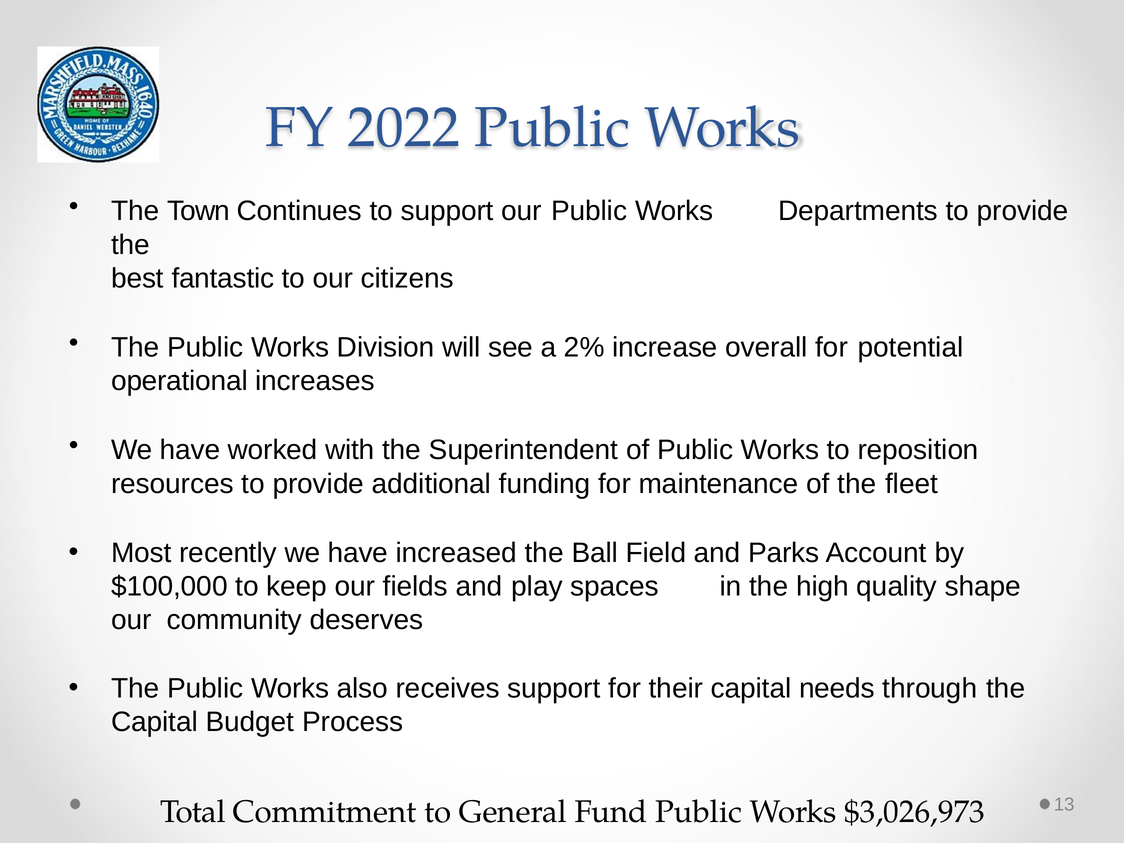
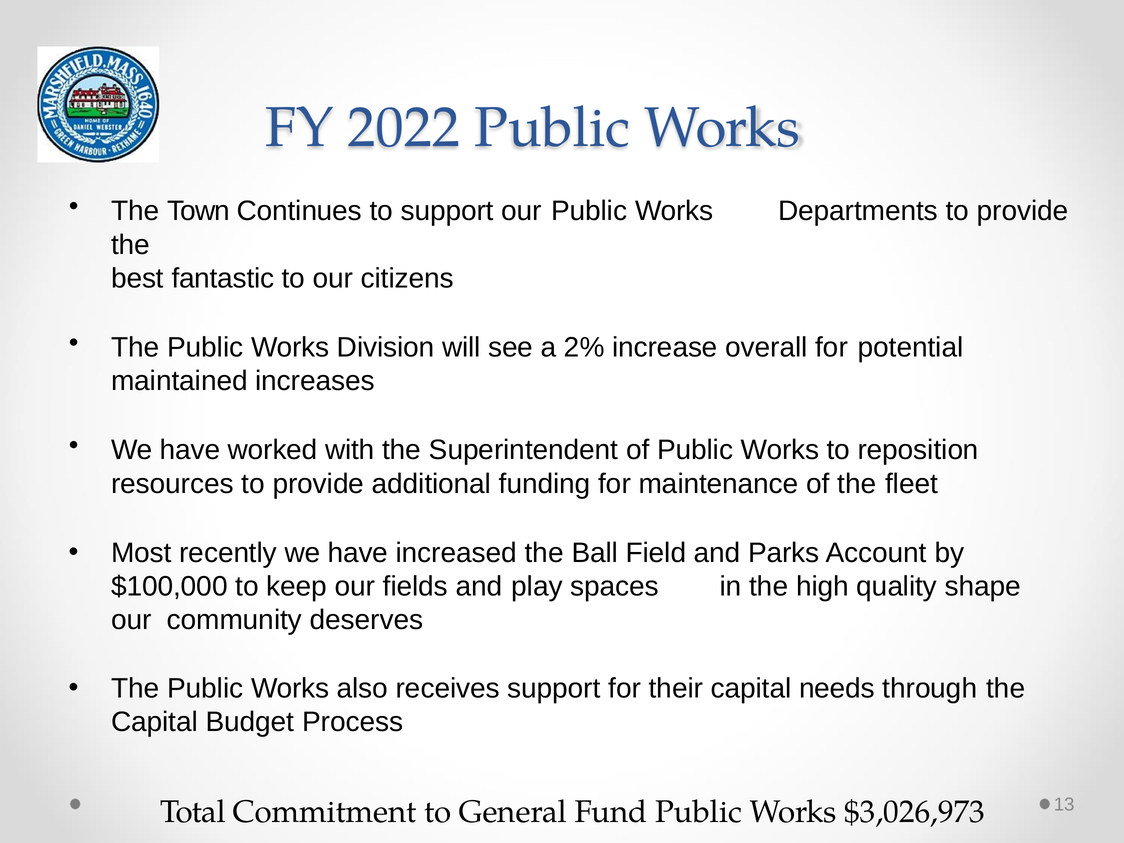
operational: operational -> maintained (179, 381)
